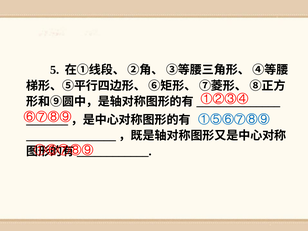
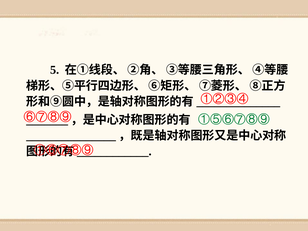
①⑤⑥⑦⑧⑨ colour: blue -> green (234, 119)
